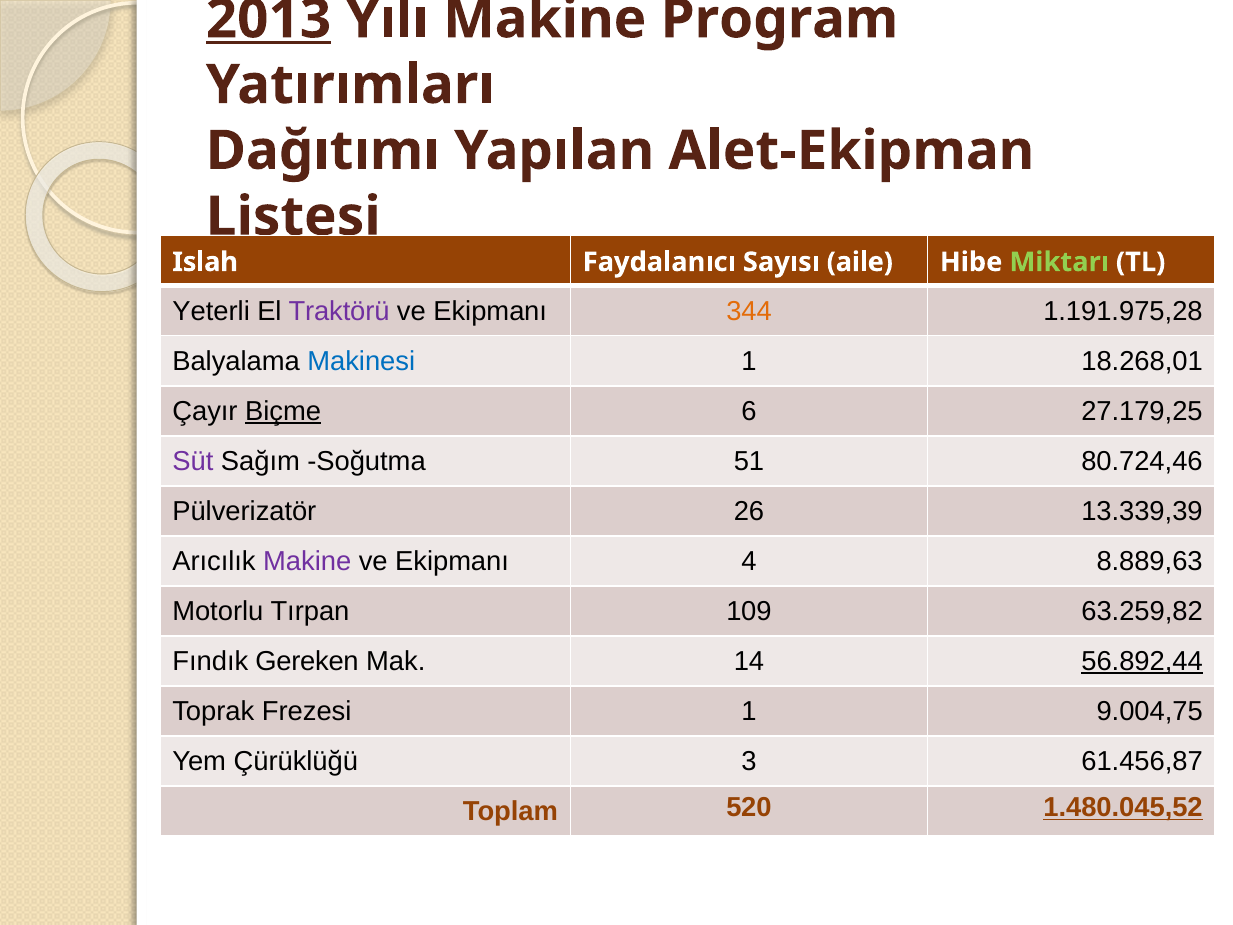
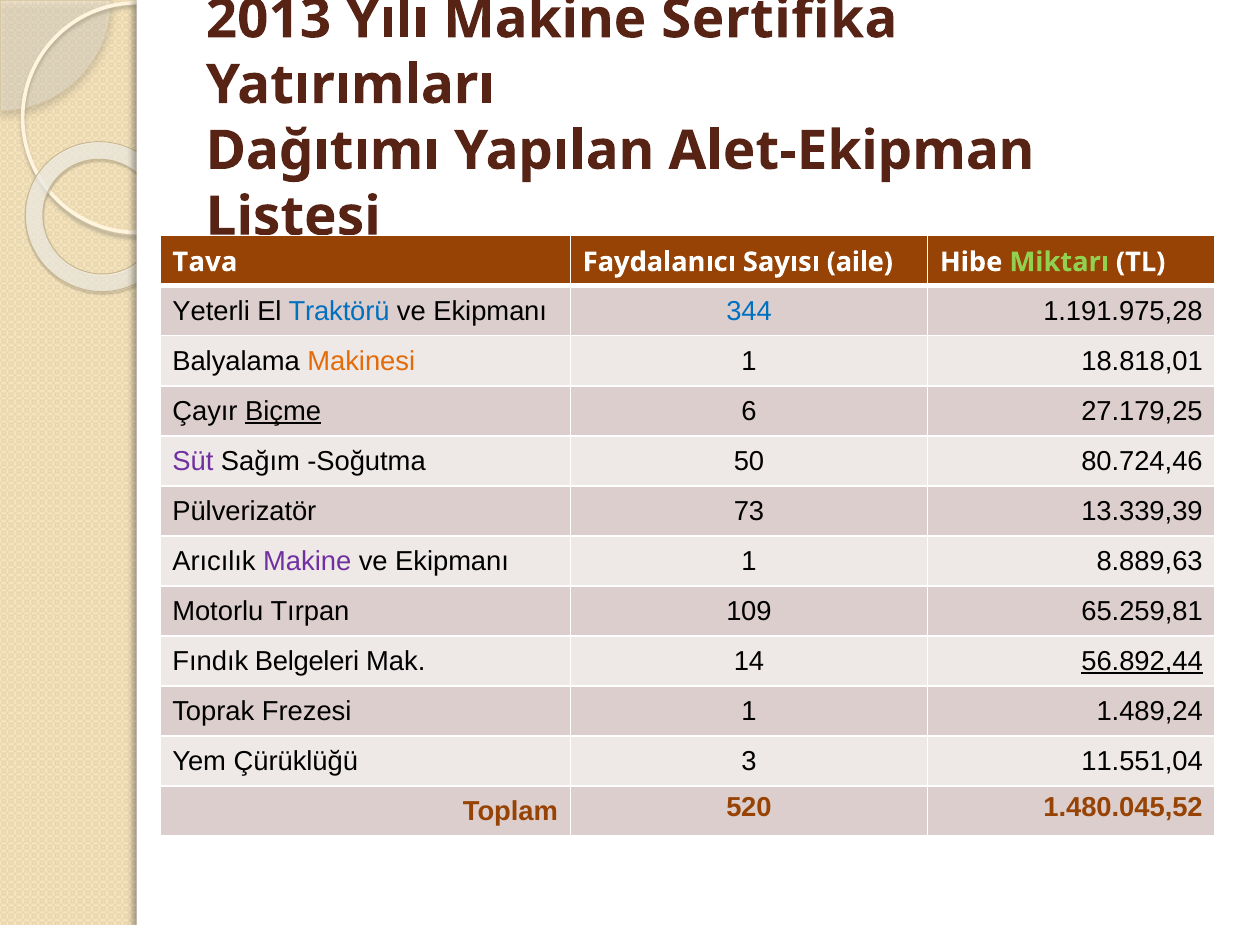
2013 underline: present -> none (269, 19)
Program: Program -> Sertifika (779, 19)
Islah: Islah -> Tava (205, 262)
Traktörü colour: purple -> blue (339, 311)
344 colour: orange -> blue (749, 311)
Makinesi colour: blue -> orange (361, 361)
18.268,01: 18.268,01 -> 18.818,01 (1142, 361)
51: 51 -> 50 (749, 461)
26: 26 -> 73 (749, 511)
Ekipmanı 4: 4 -> 1 (749, 561)
63.259,82: 63.259,82 -> 65.259,81 (1142, 611)
Gereken: Gereken -> Belgeleri (307, 661)
9.004,75: 9.004,75 -> 1.489,24 (1150, 711)
61.456,87: 61.456,87 -> 11.551,04 (1142, 761)
1.480.045,52 underline: present -> none (1123, 807)
